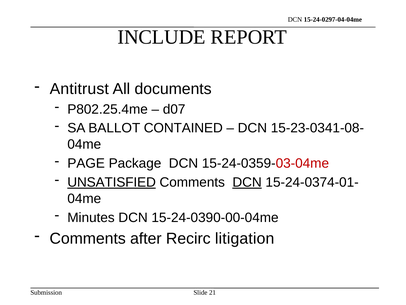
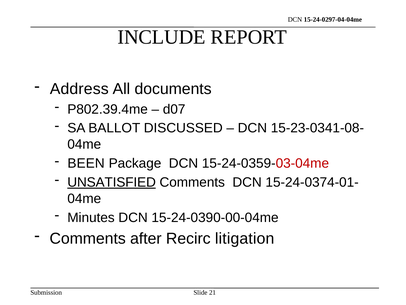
Antitrust: Antitrust -> Address (79, 89)
P802.25.4me: P802.25.4me -> P802.39.4me (108, 109)
CONTAINED: CONTAINED -> DISCUSSED (183, 128)
PAGE: PAGE -> BEEN (86, 163)
DCN underline: present -> none (247, 182)
